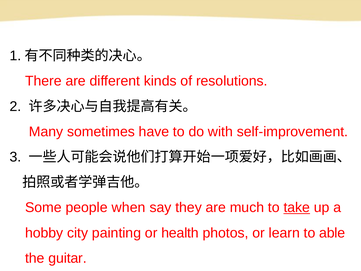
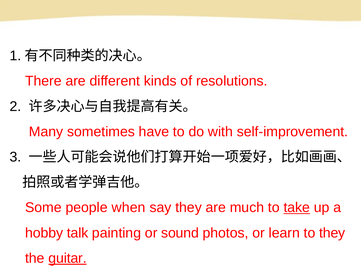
city: city -> talk (78, 233)
health: health -> sound (180, 233)
to able: able -> they (332, 233)
guitar underline: none -> present (68, 258)
